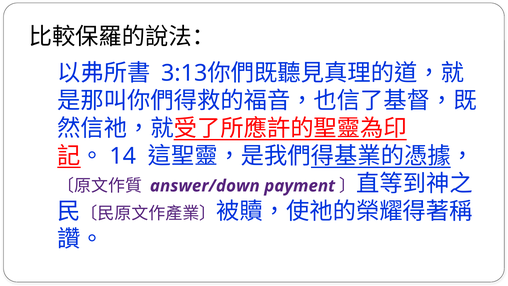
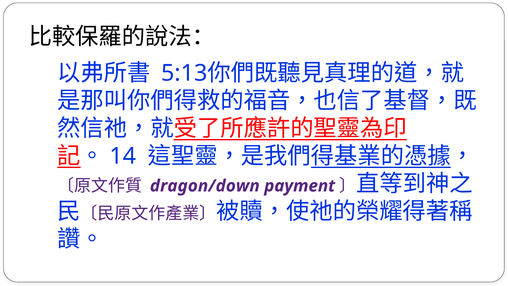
3:13: 3:13 -> 5:13 (184, 73)
answer/down: answer/down -> dragon/down (205, 186)
